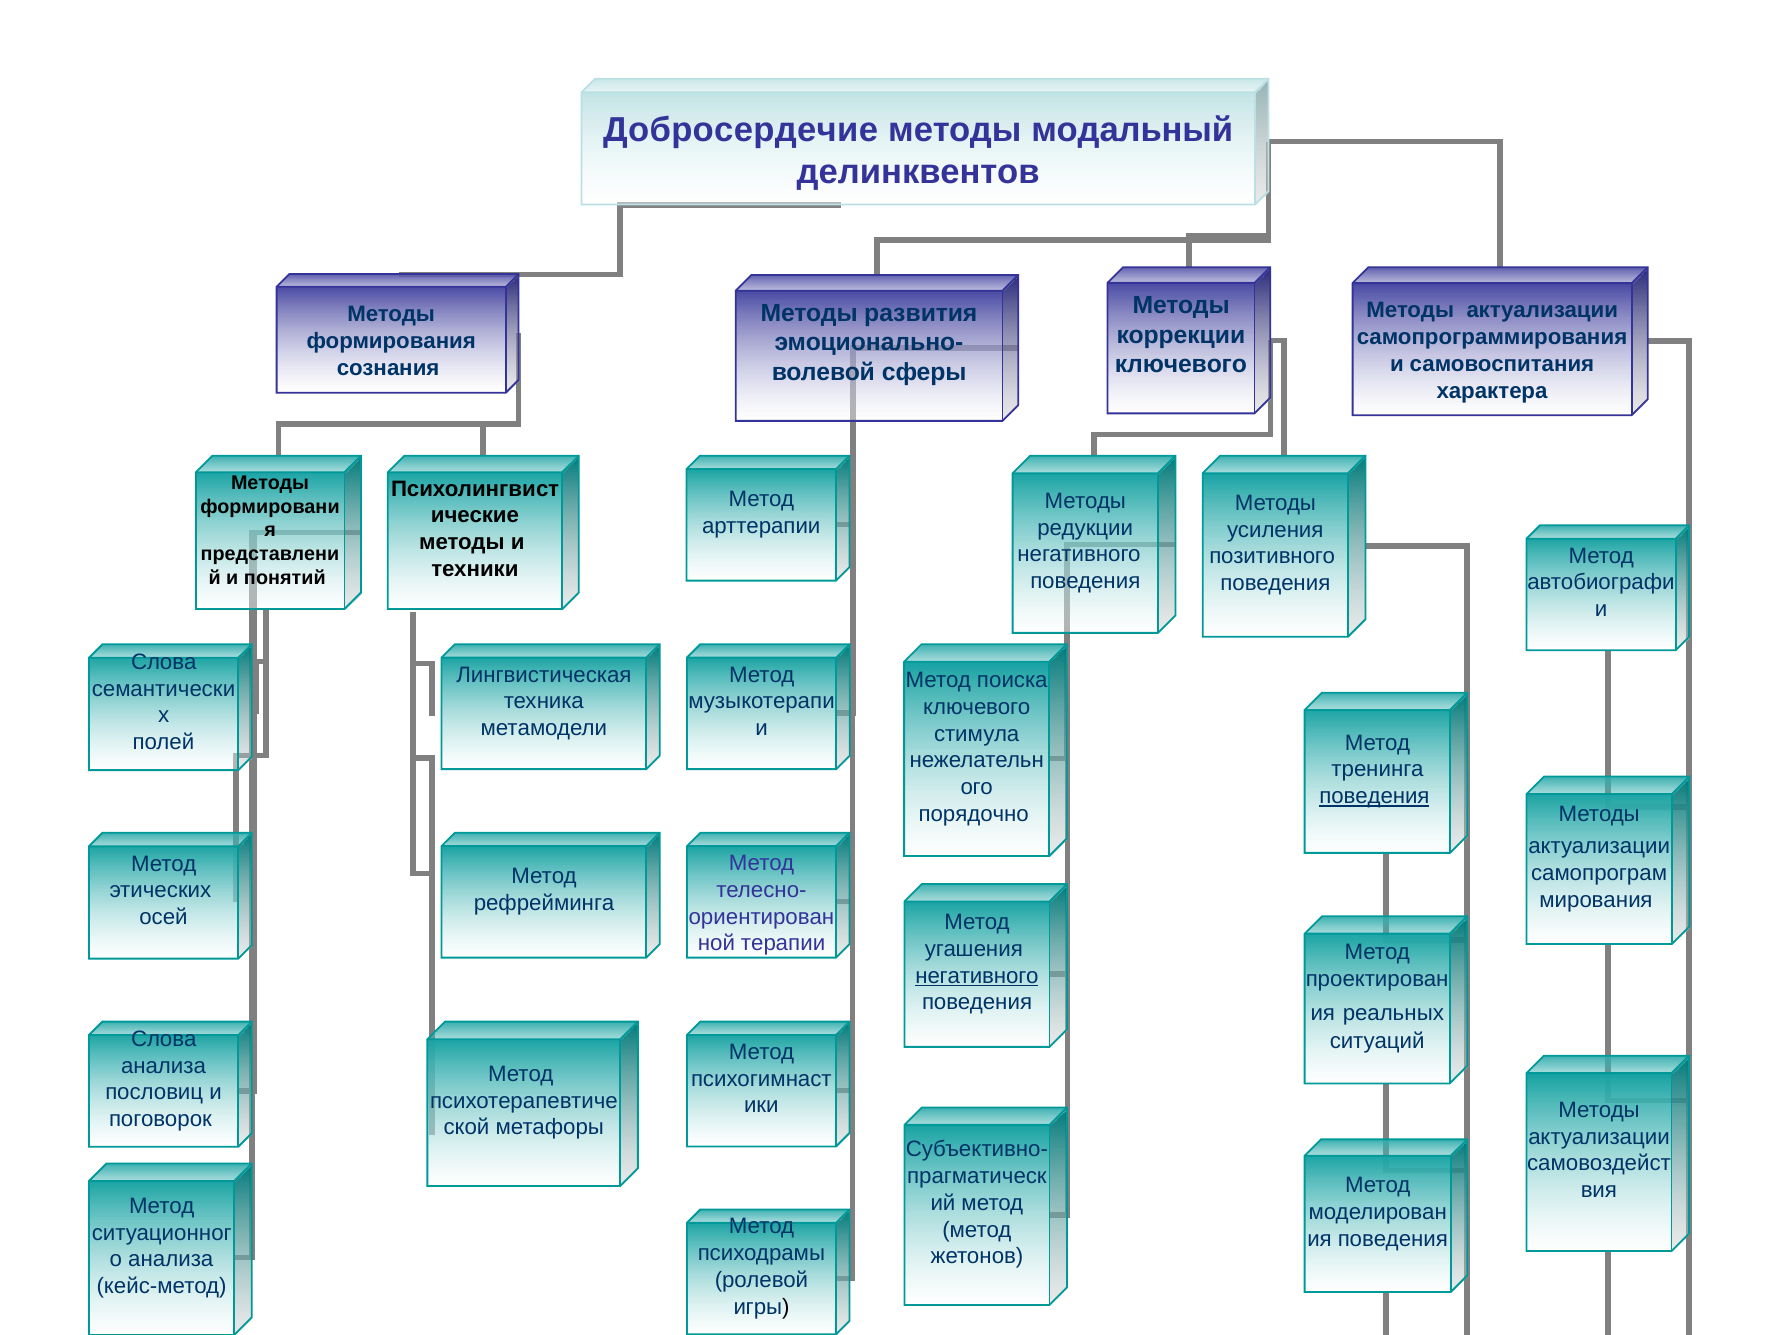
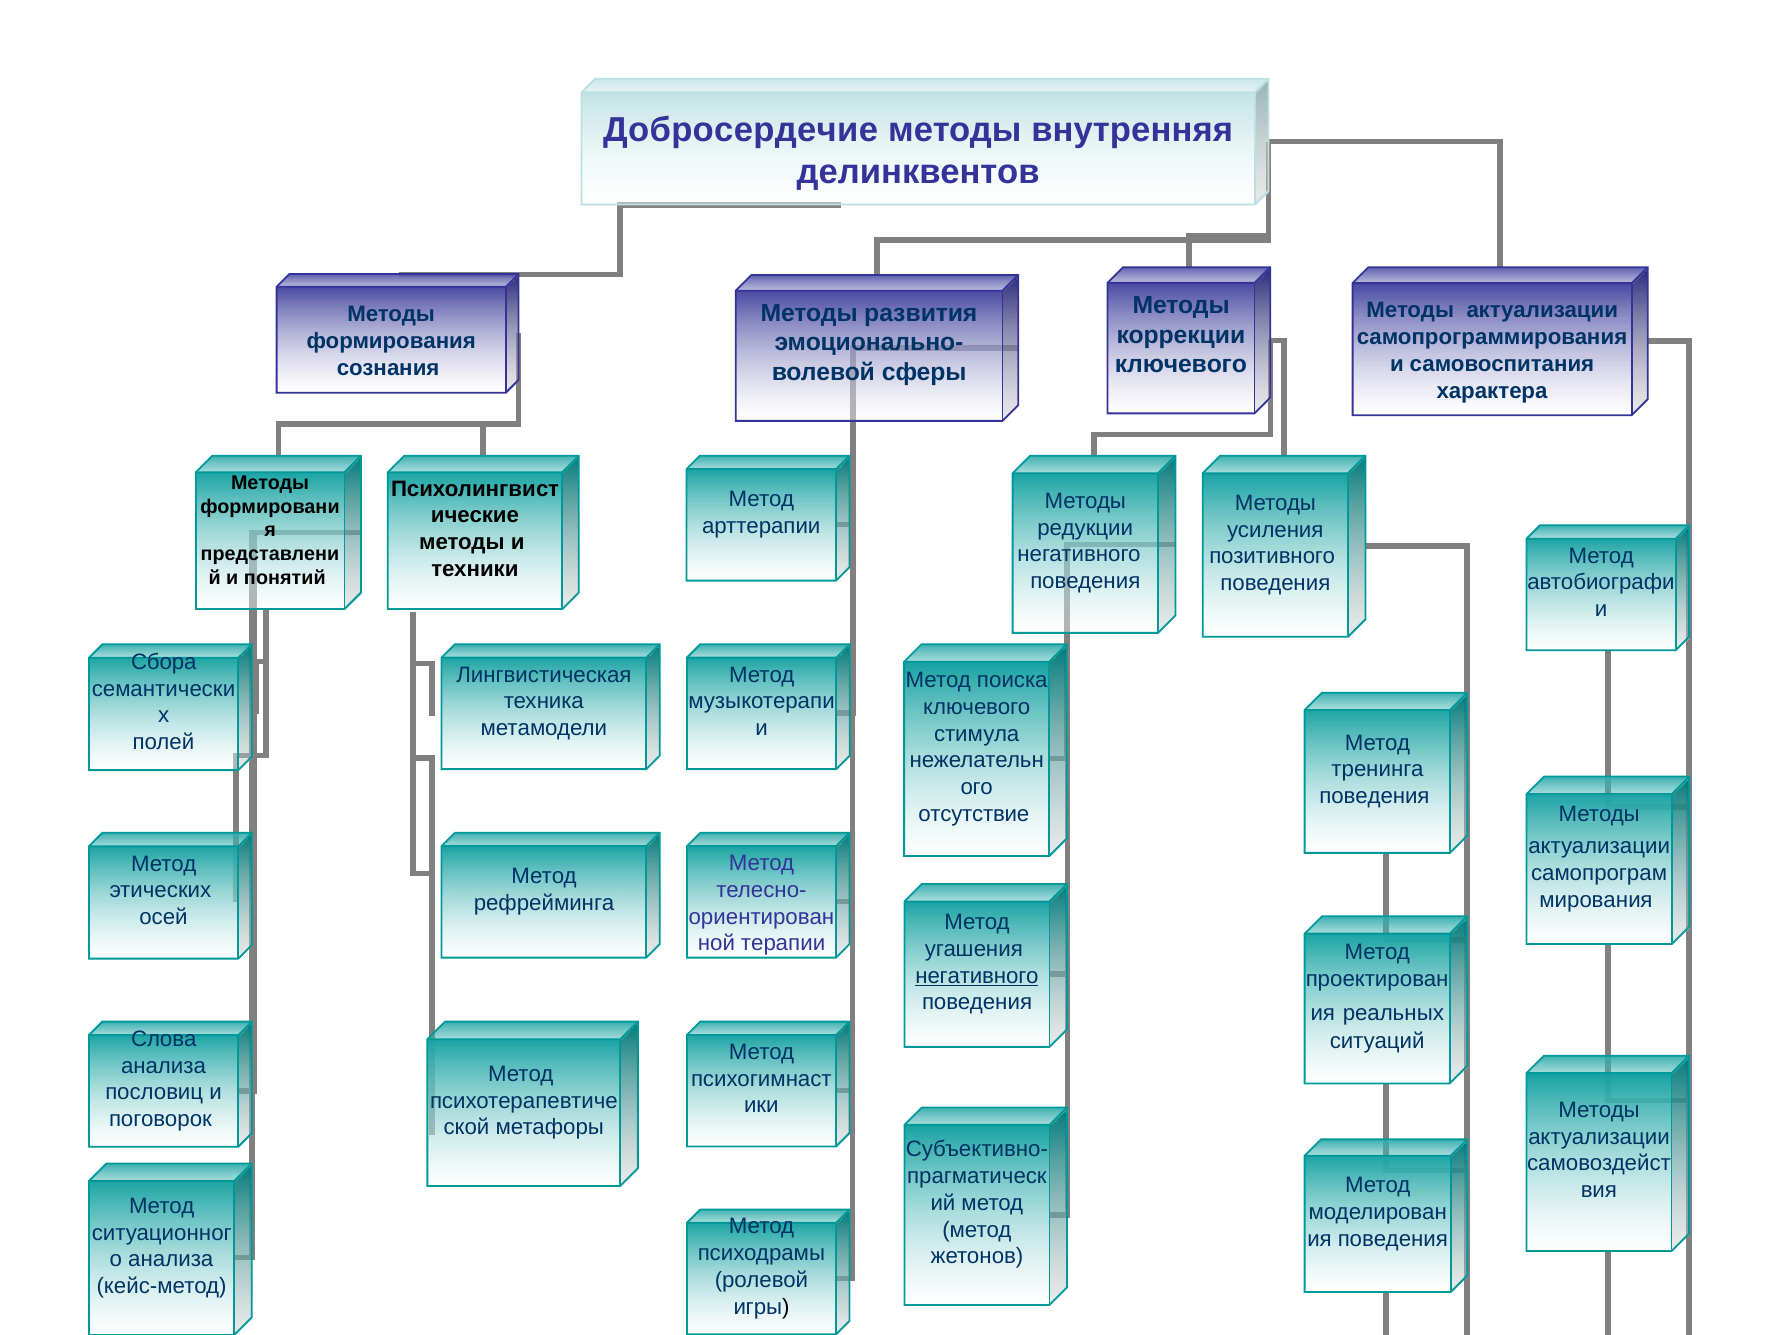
модальный: модальный -> внутренняя (1132, 130)
Слова: Слова -> Сбора (164, 662)
поведения underline: present -> none (1374, 796)
порядочно: порядочно -> отсутствие (974, 814)
